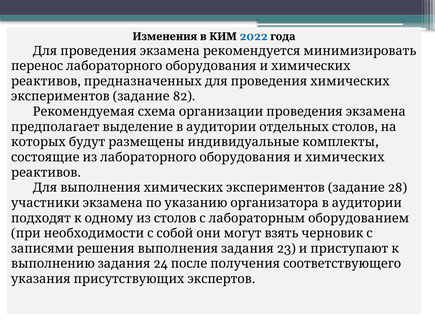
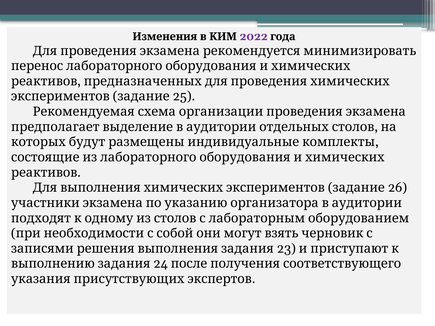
2022 colour: blue -> purple (254, 37)
82: 82 -> 25 (184, 97)
28: 28 -> 26 (398, 188)
